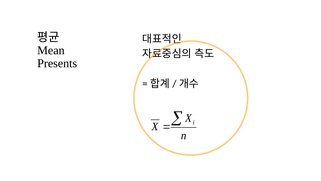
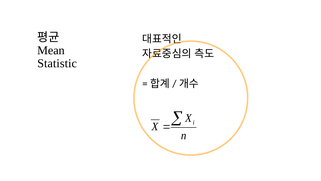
Presents: Presents -> Statistic (57, 63)
